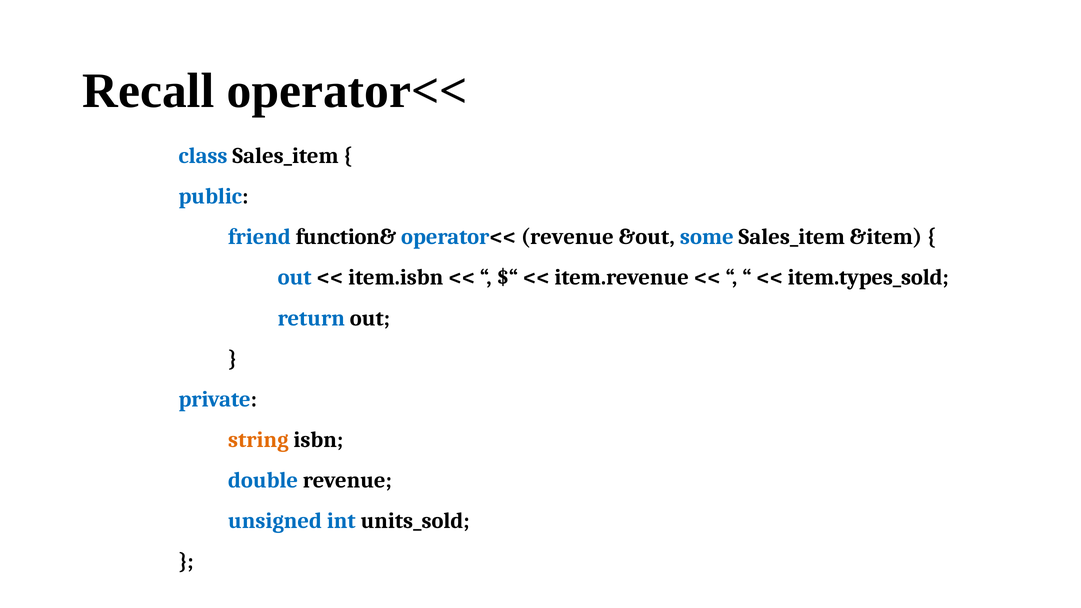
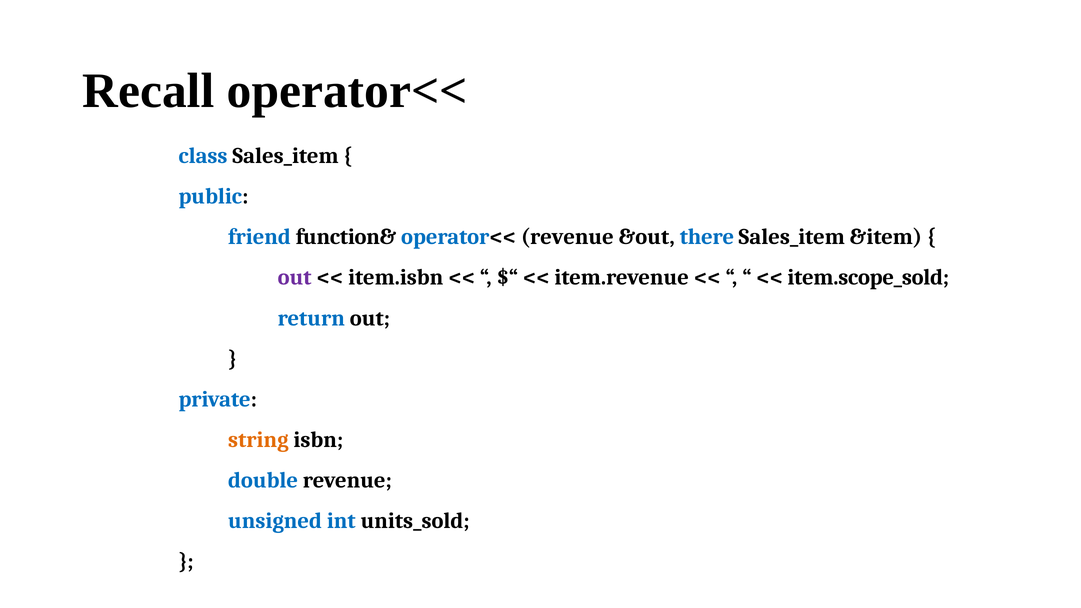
some: some -> there (707, 237)
out colour: blue -> purple (295, 278)
item.types_sold: item.types_sold -> item.scope_sold (868, 278)
